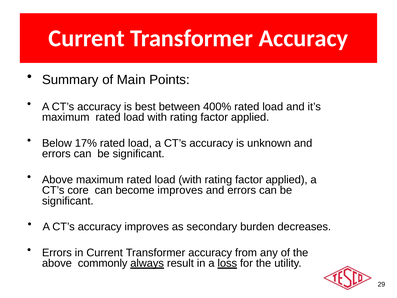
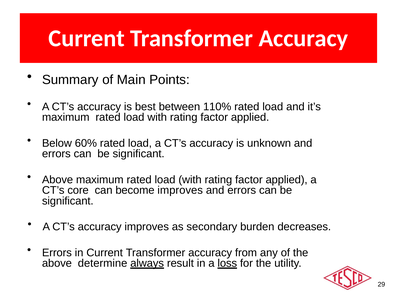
400%: 400% -> 110% (217, 107)
17%: 17% -> 60% (86, 143)
commonly: commonly -> determine (103, 263)
